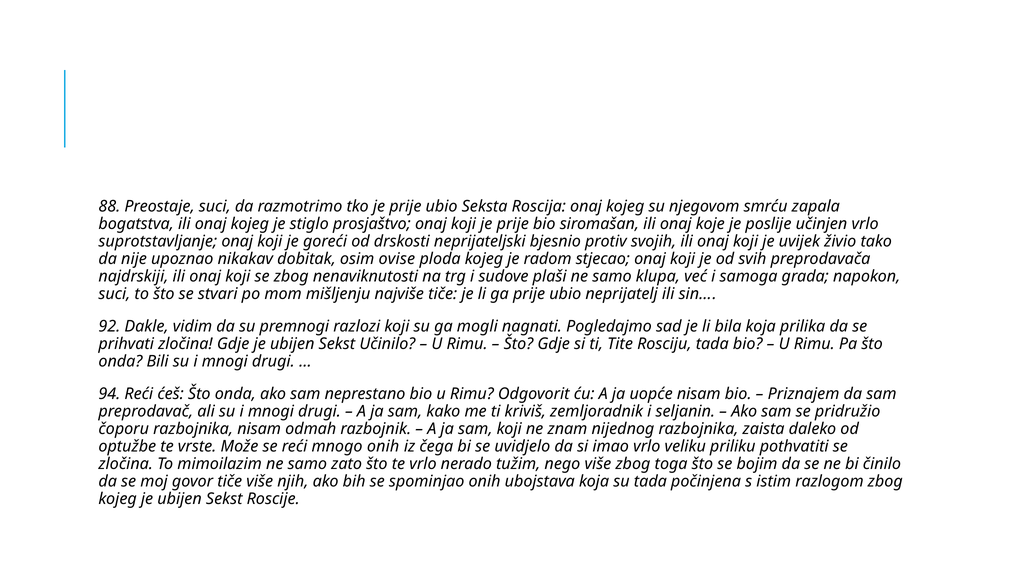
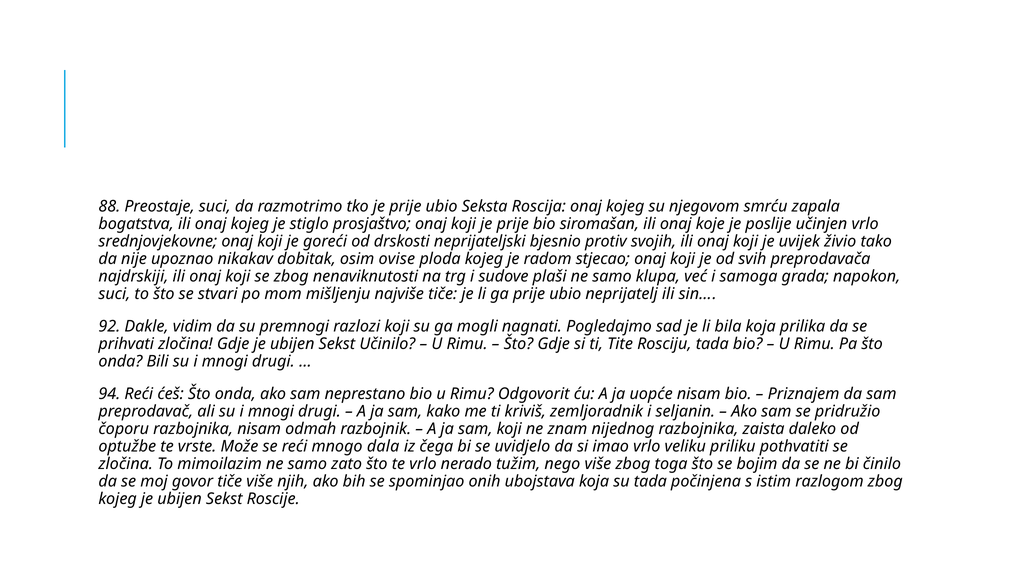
suprotstavljanje: suprotstavljanje -> srednjovjekovne (158, 241)
mnogo onih: onih -> dala (383, 446)
